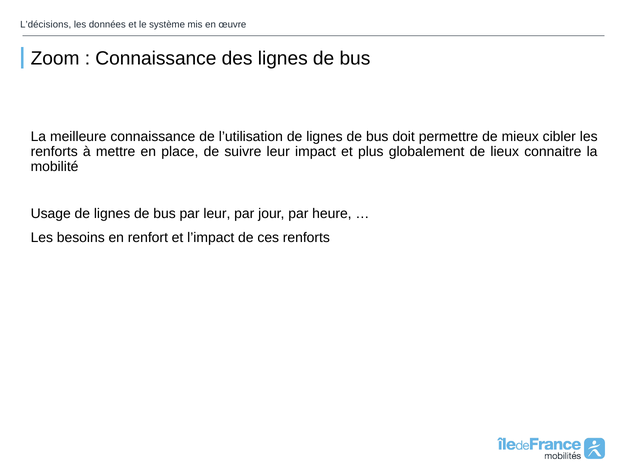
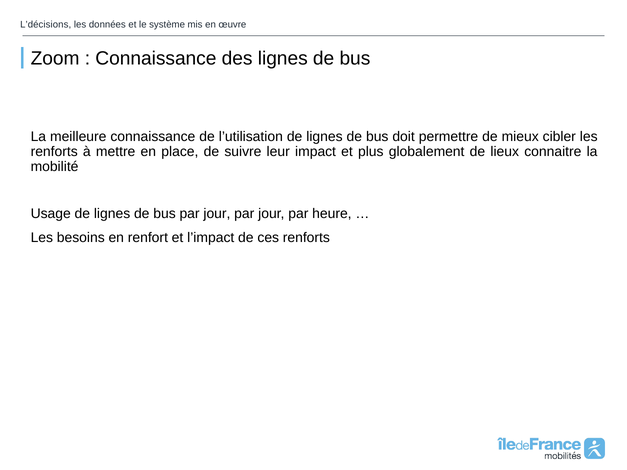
bus par leur: leur -> jour (217, 214)
